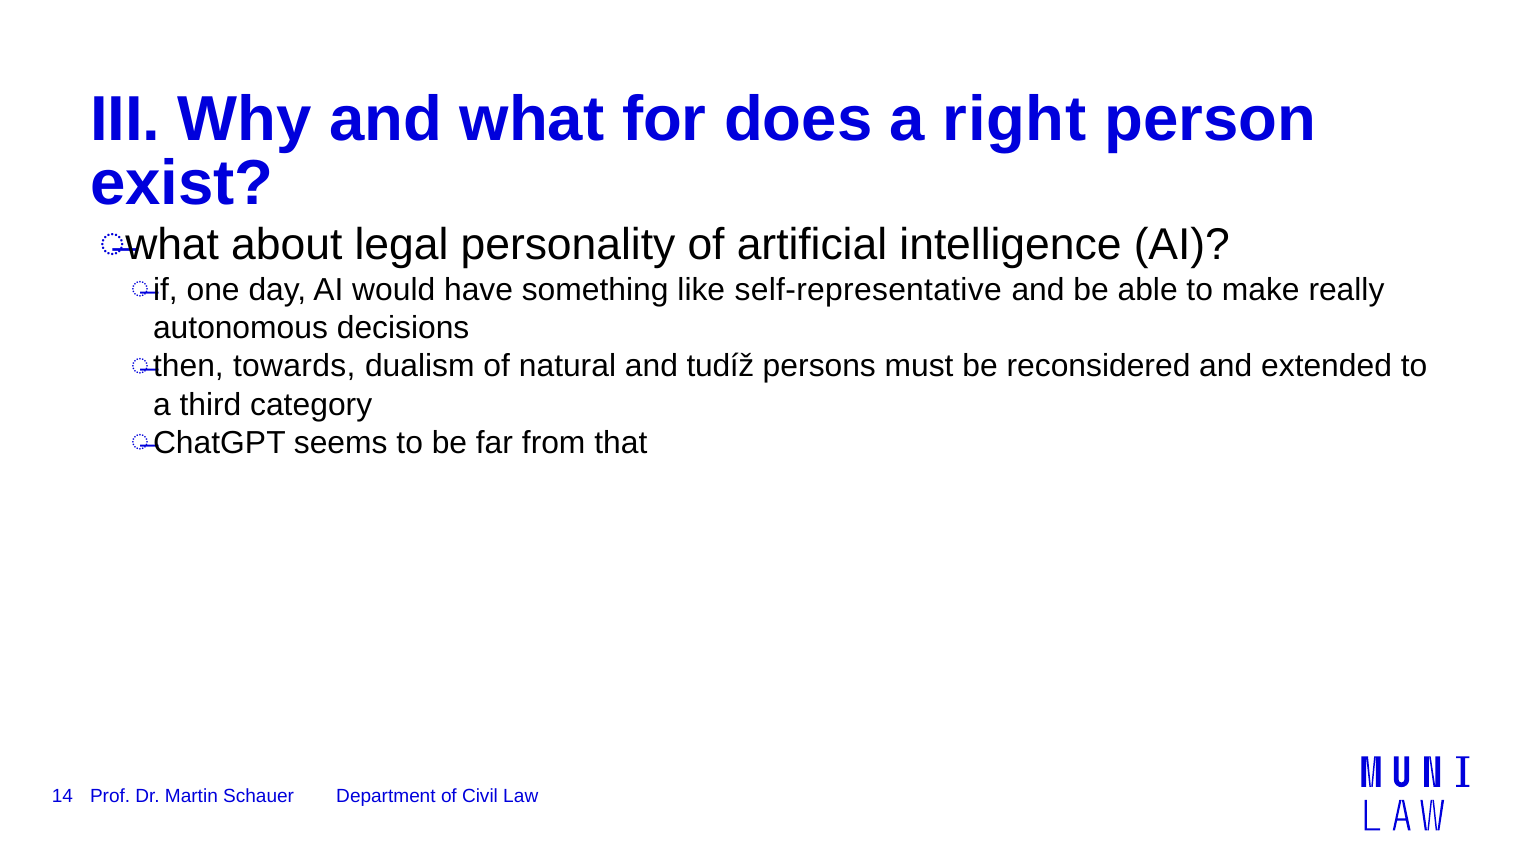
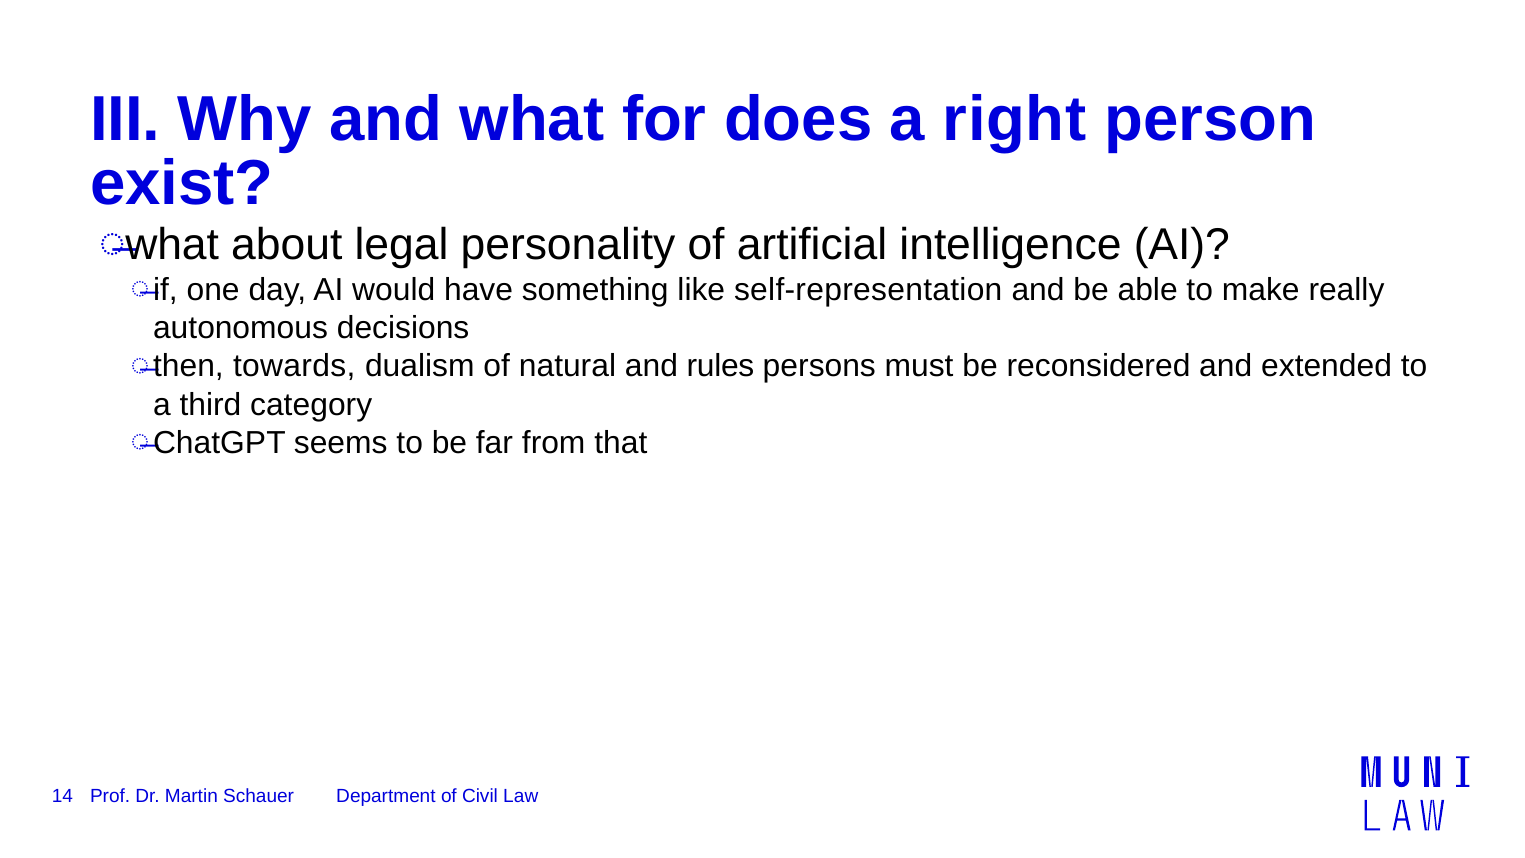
self-representative: self-representative -> self-representation (868, 290)
tudíž: tudíž -> rules (721, 366)
